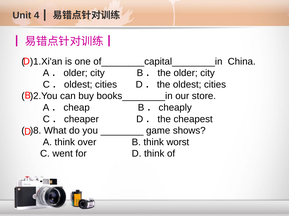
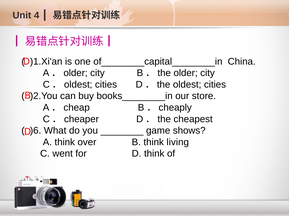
)8: )8 -> )6 (36, 131)
worst: worst -> living (178, 143)
